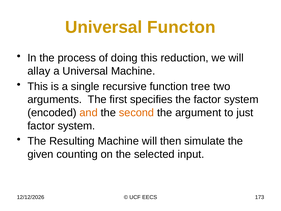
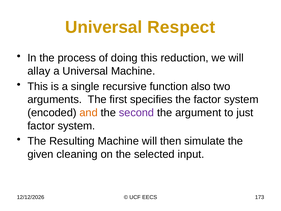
Functon: Functon -> Respect (181, 27)
tree: tree -> also (201, 86)
second colour: orange -> purple (136, 113)
counting: counting -> cleaning (77, 154)
